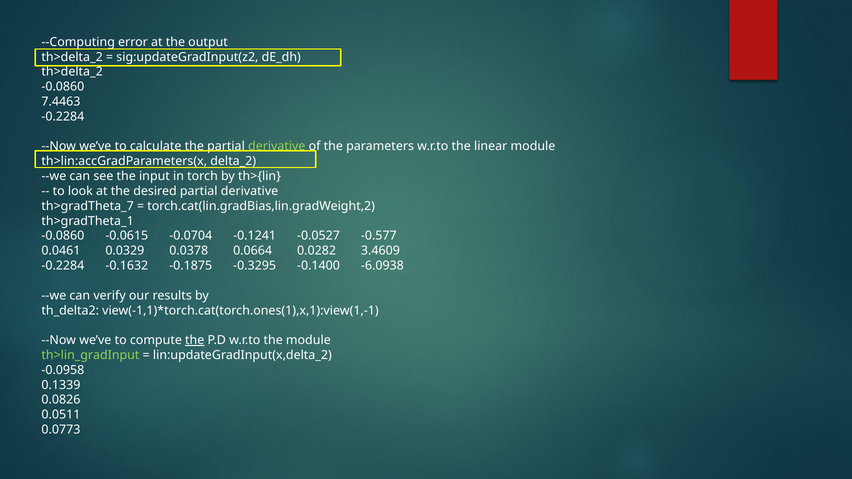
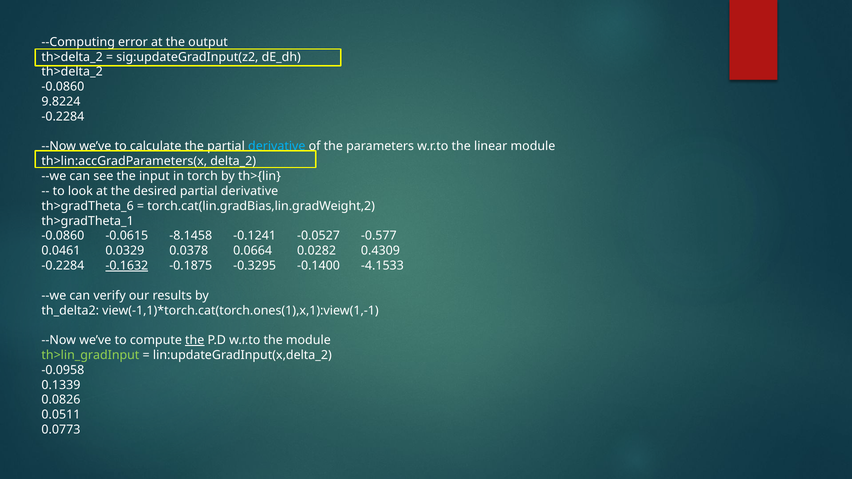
7.4463: 7.4463 -> 9.8224 (61, 102)
derivative colour: light green -> light blue (277, 146)
th>gradTheta_7: th>gradTheta_7 -> th>gradTheta_6 (88, 206)
-0.0704: -0.0704 -> -8.1458 (191, 236)
3.4609: 3.4609 -> 0.4309 (380, 251)
-0.1632 underline: none -> present (127, 266)
-6.0938: -6.0938 -> -4.1533 (382, 266)
